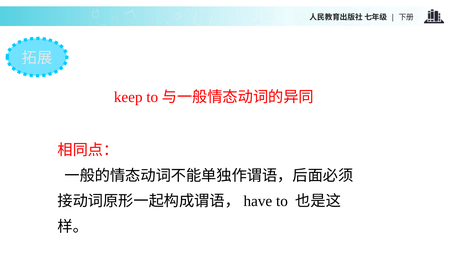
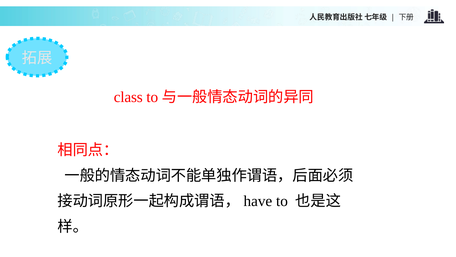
keep: keep -> class (128, 97)
